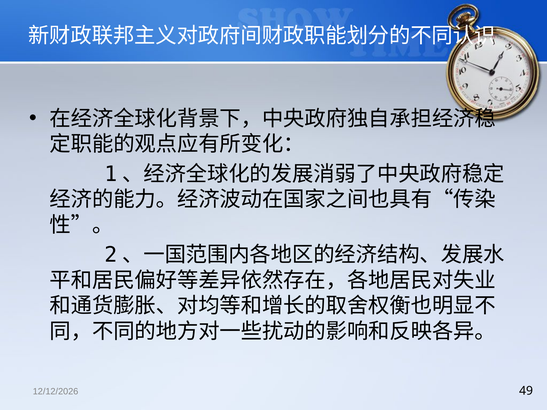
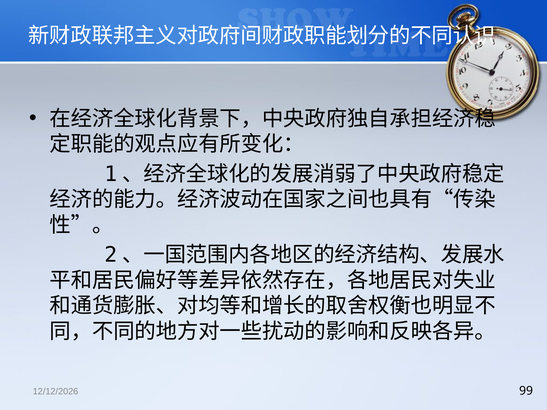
49: 49 -> 99 (526, 391)
